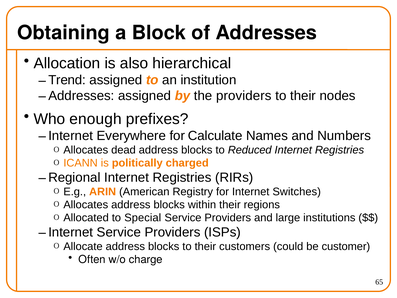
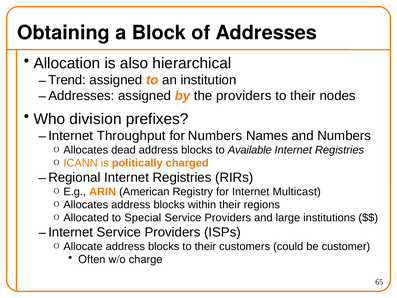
enough: enough -> division (96, 119)
Everywhere: Everywhere -> Throughput (131, 136)
for Calculate: Calculate -> Numbers (215, 136)
Reduced: Reduced -> Available (250, 150)
Switches: Switches -> Multicast (297, 191)
